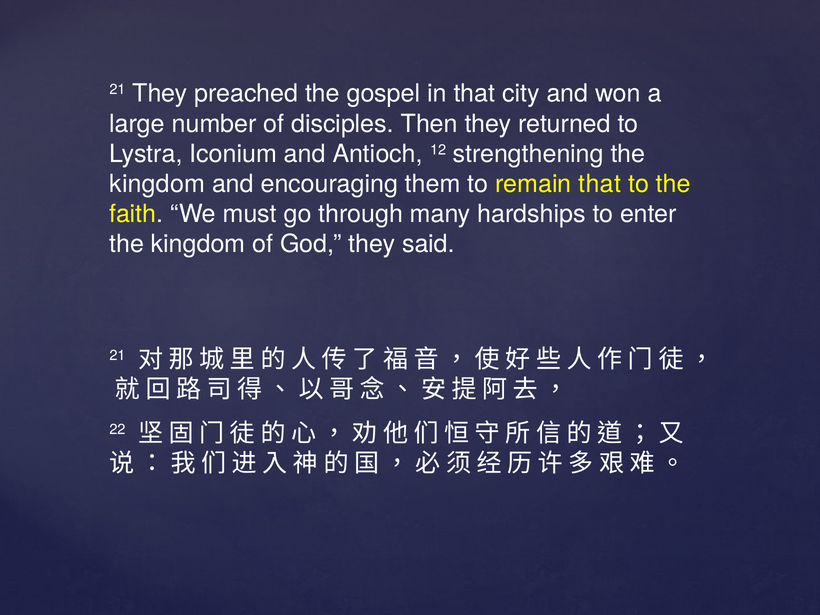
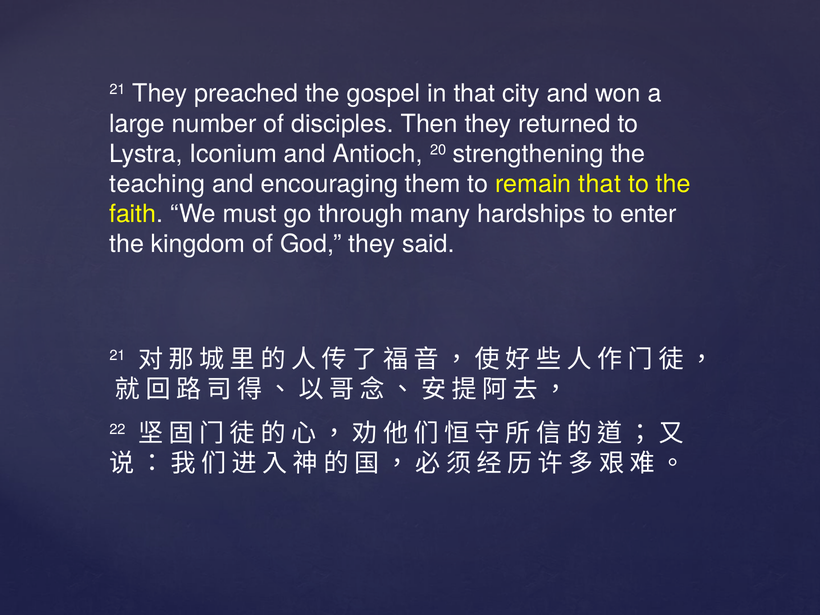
12: 12 -> 20 (438, 150)
kingdom: kingdom -> teaching (157, 184)
